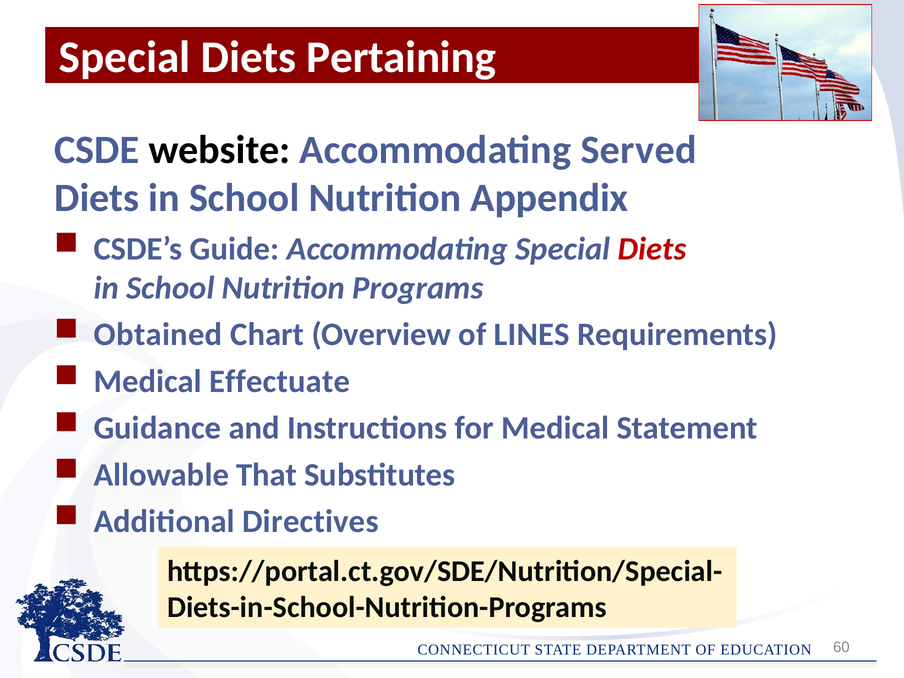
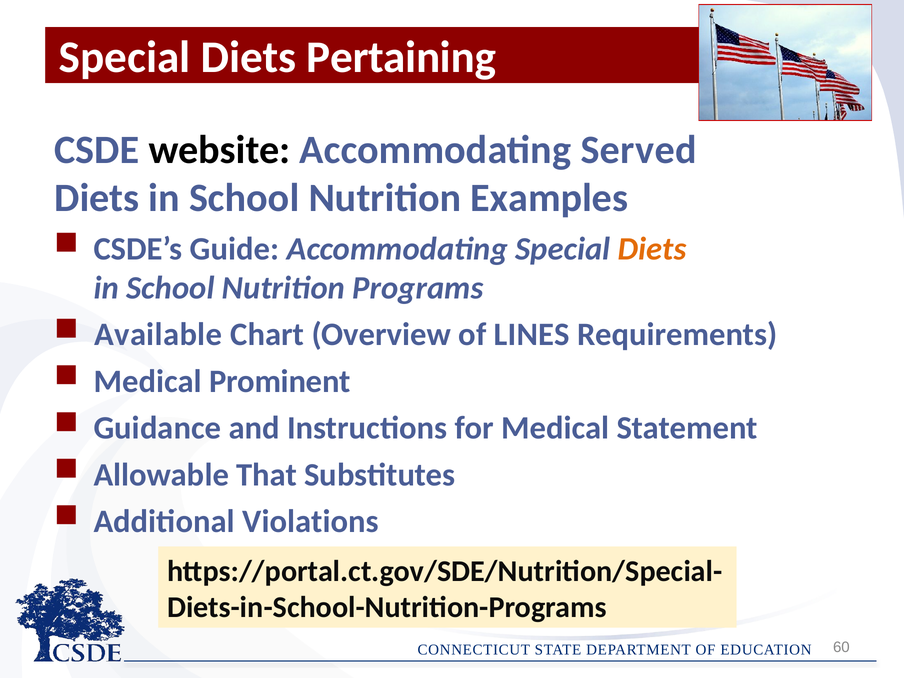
Appendix: Appendix -> Examples (549, 198)
Diets colour: red -> orange (652, 249)
Obtained: Obtained -> Available (158, 335)
Effectuate: Effectuate -> Prominent (280, 381)
Directives: Directives -> Violations (310, 521)
